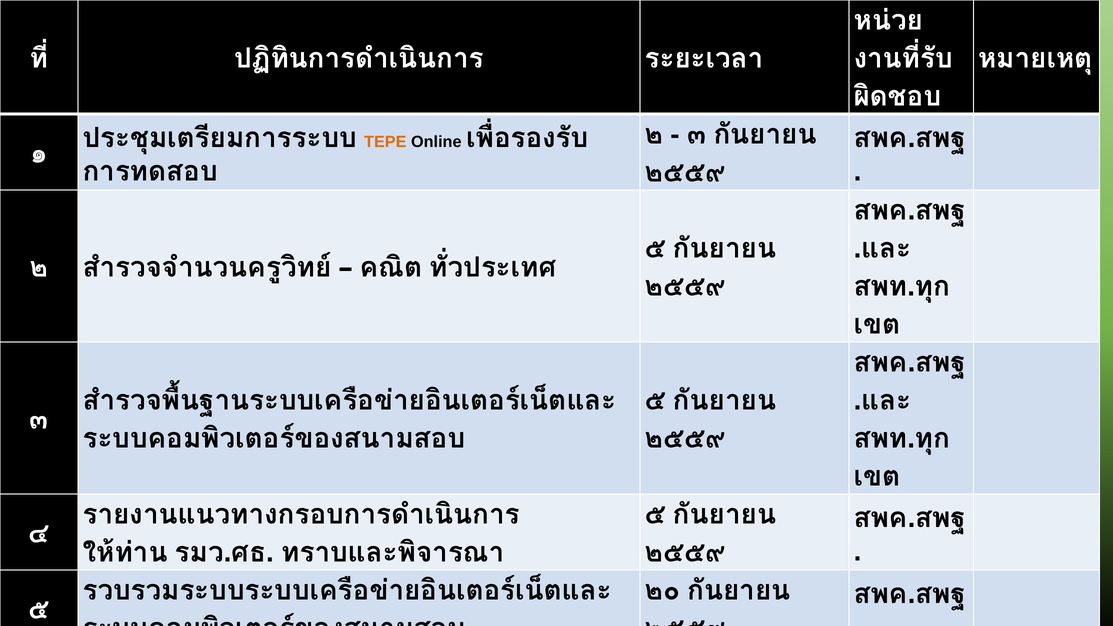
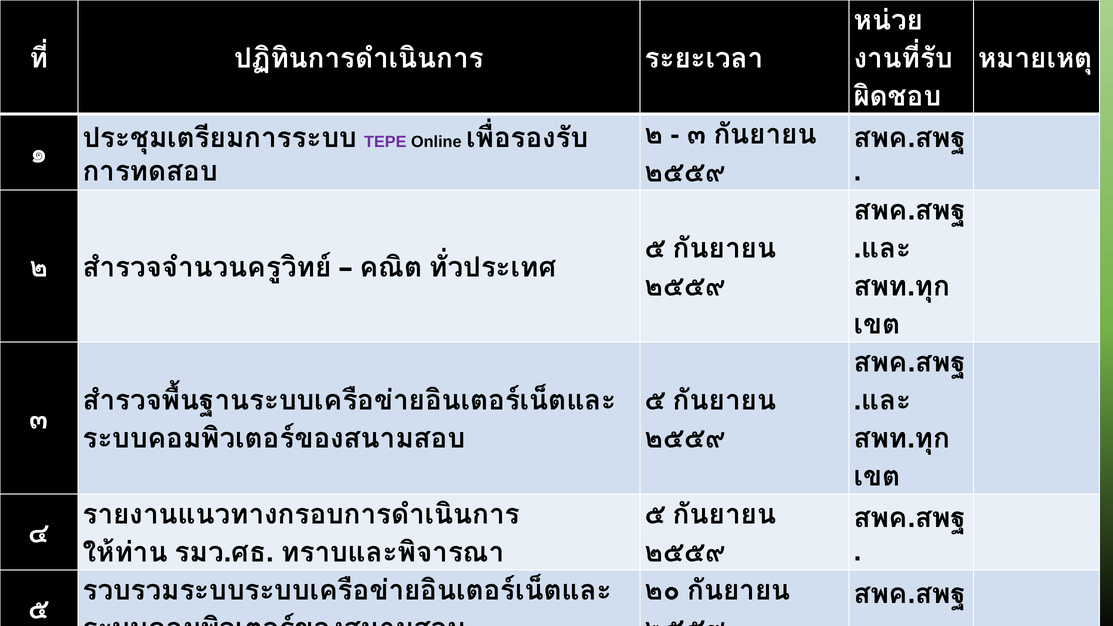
TEPE colour: orange -> purple (385, 142)
